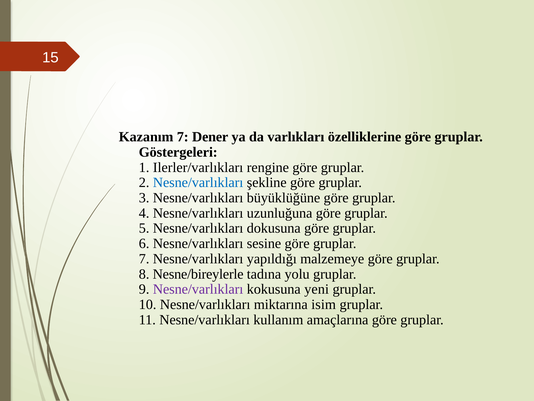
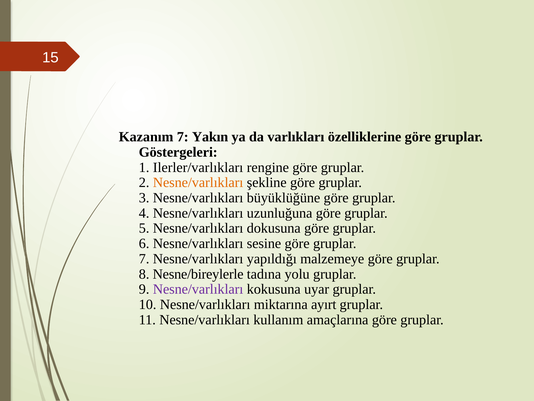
Dener: Dener -> Yakın (210, 137)
Nesne/varlıkları colour: blue -> orange (198, 182)
yeni: yeni -> uyar (317, 289)
isim: isim -> ayırt (324, 304)
